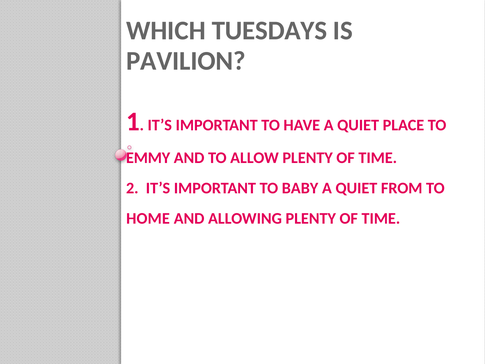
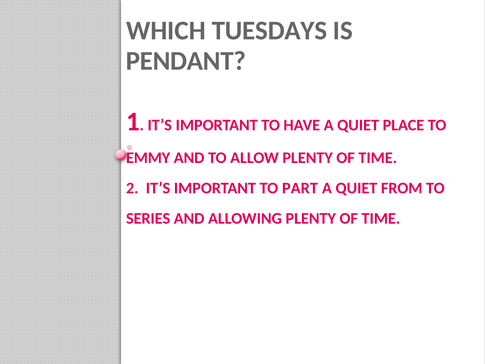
PAVILION: PAVILION -> PENDANT (186, 61)
BABY: BABY -> PART (300, 188)
HOME: HOME -> SERIES (148, 218)
